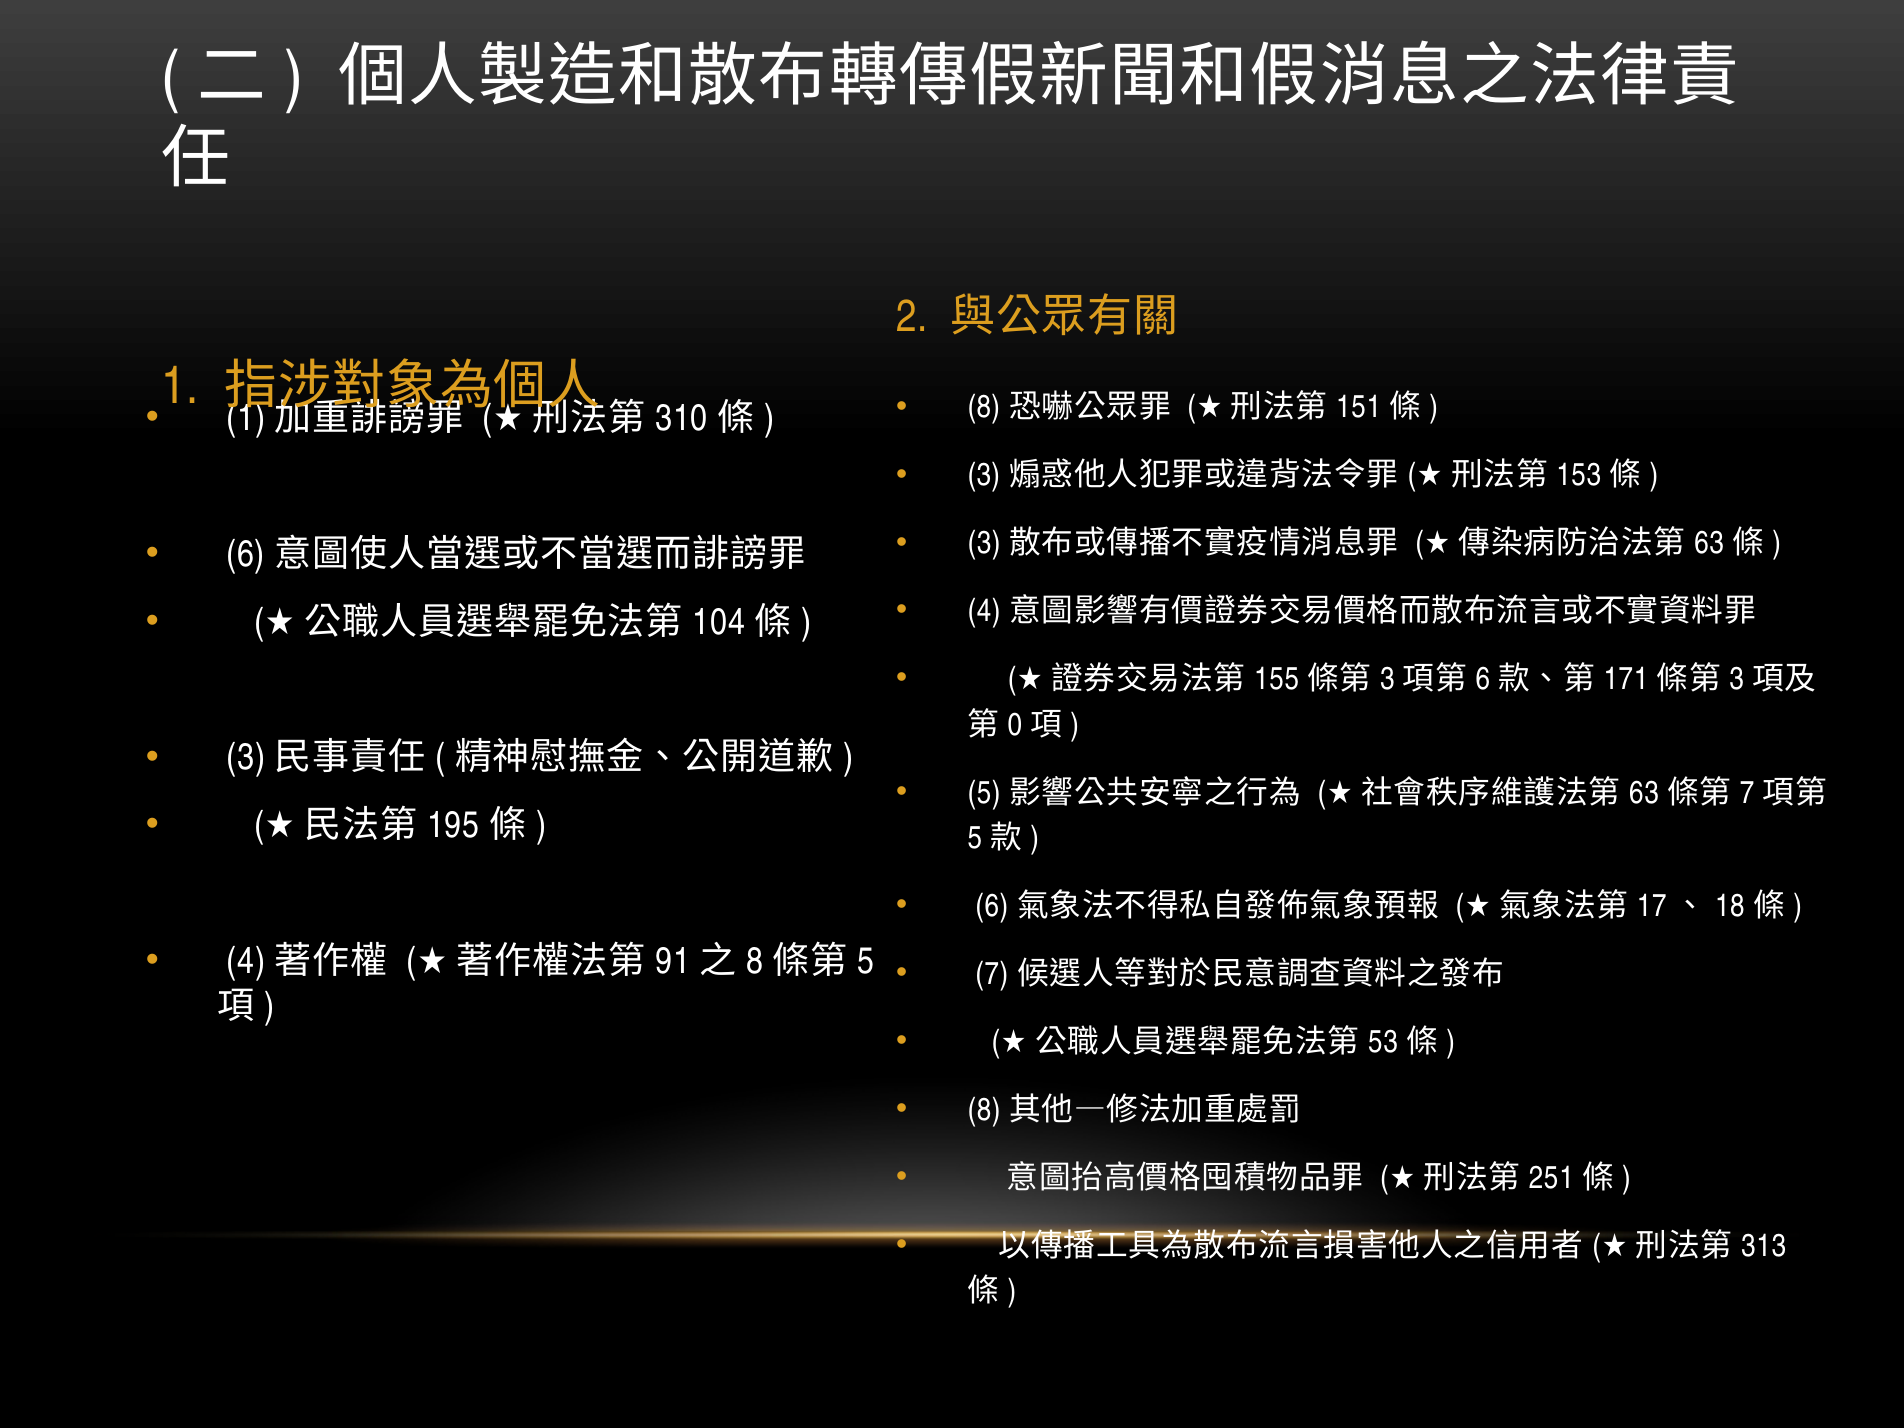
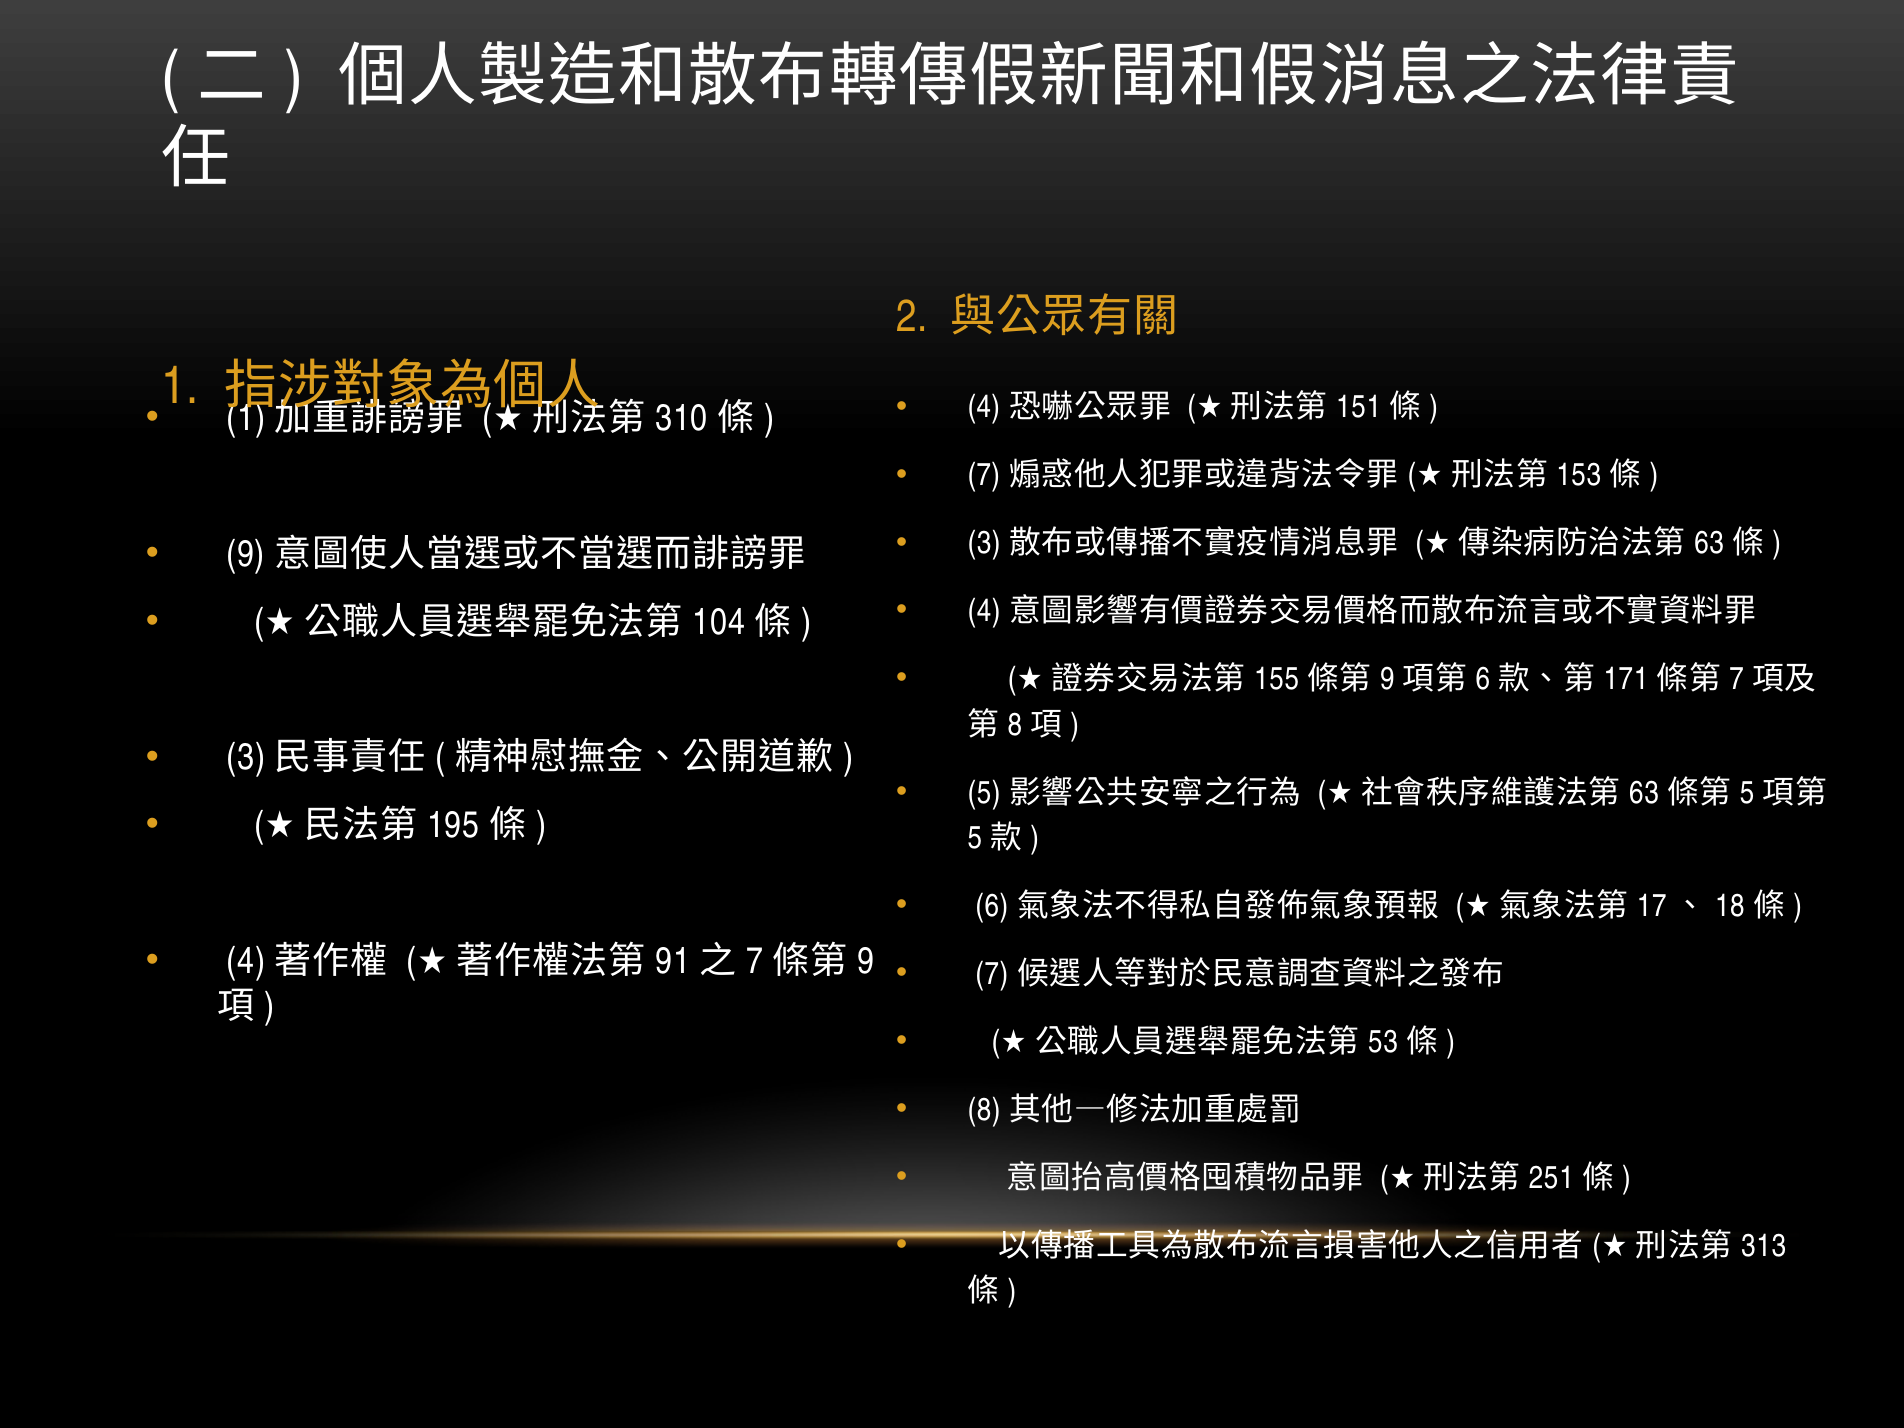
8: 8 -> 4 (984, 407)
3: 3 -> 7 (984, 475)
6: 6 -> 9 (246, 554)
3: 3 -> 9 (1387, 679)
3: 3 -> 7 (1737, 679)
0: 0 -> 8 (1015, 725)
7: 7 -> 5 (1747, 793)
8: 8 -> 7 (755, 961)
5: 5 -> 9 (866, 961)
